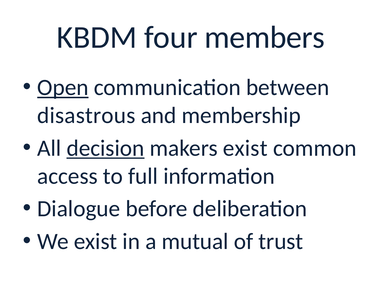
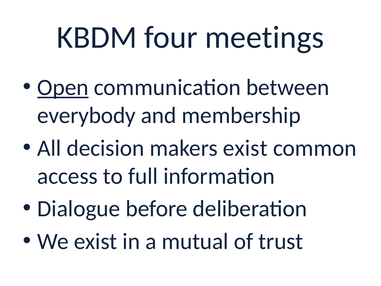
members: members -> meetings (264, 37)
disastrous: disastrous -> everybody (86, 115)
decision underline: present -> none (105, 148)
